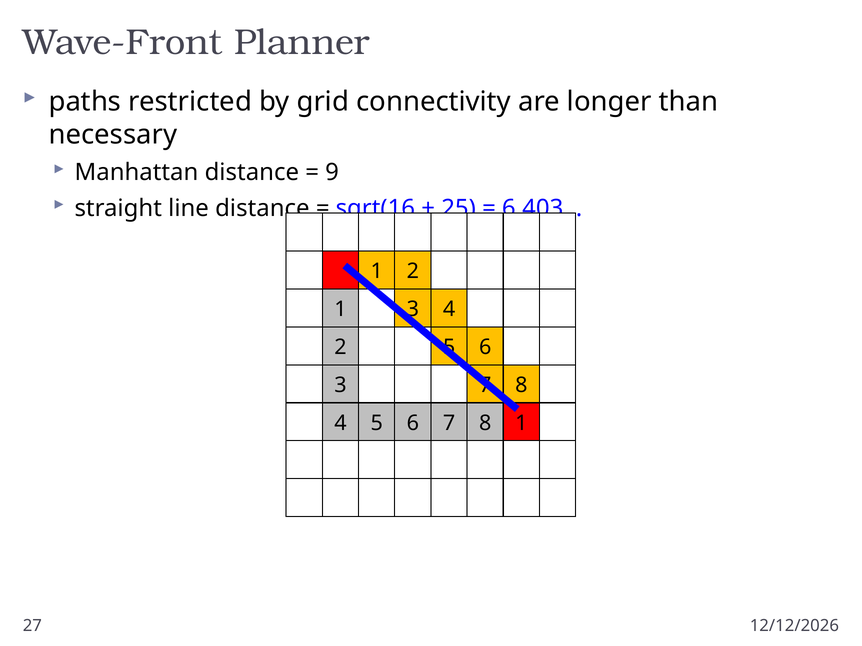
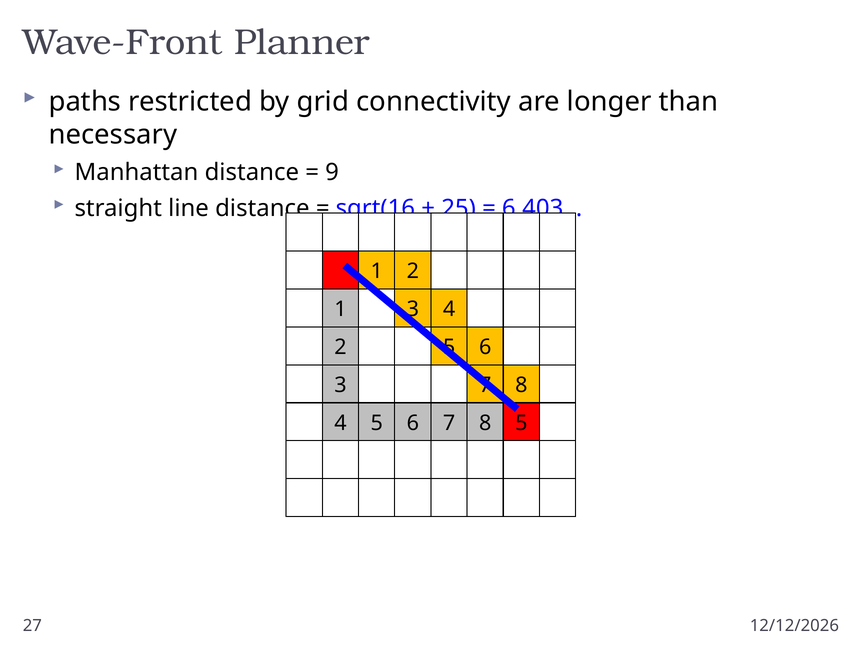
8 1: 1 -> 5 (521, 423)
